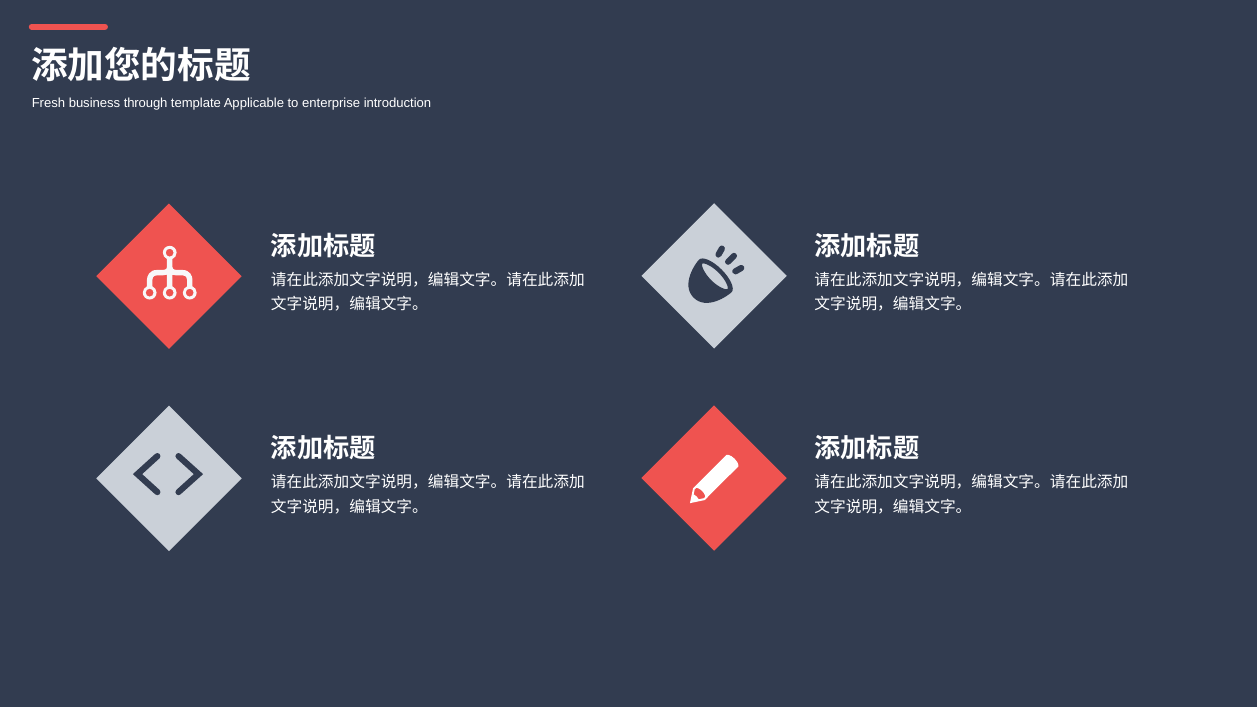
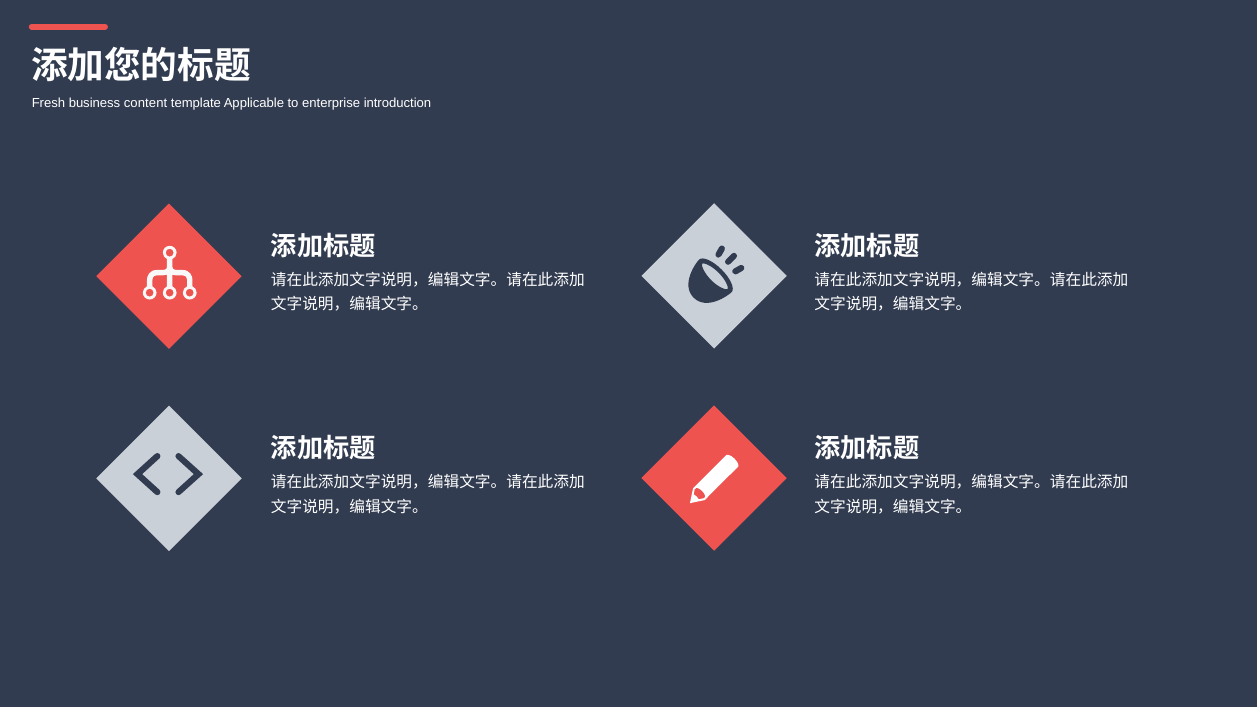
through: through -> content (146, 103)
